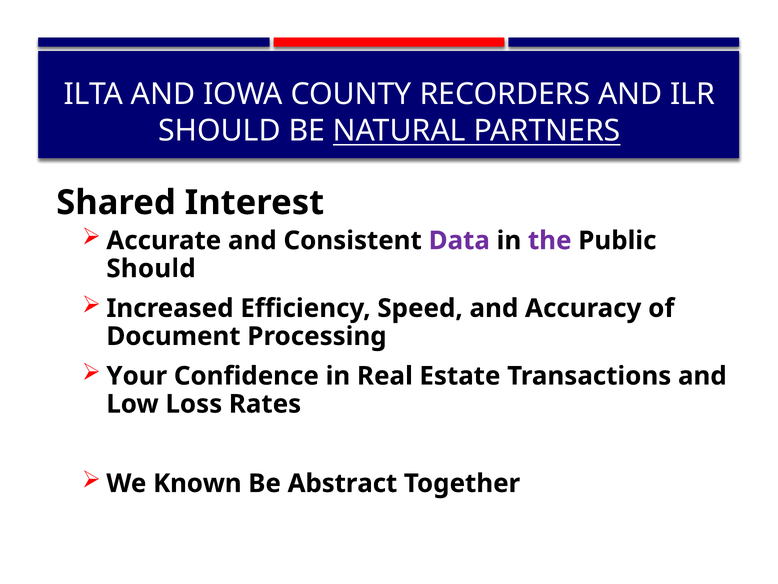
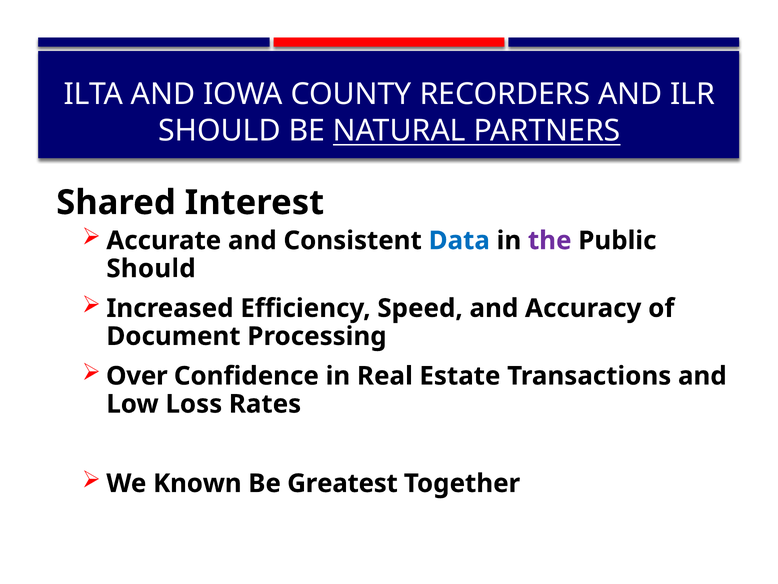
Data colour: purple -> blue (459, 240)
Your: Your -> Over (137, 376)
Abstract: Abstract -> Greatest (342, 483)
